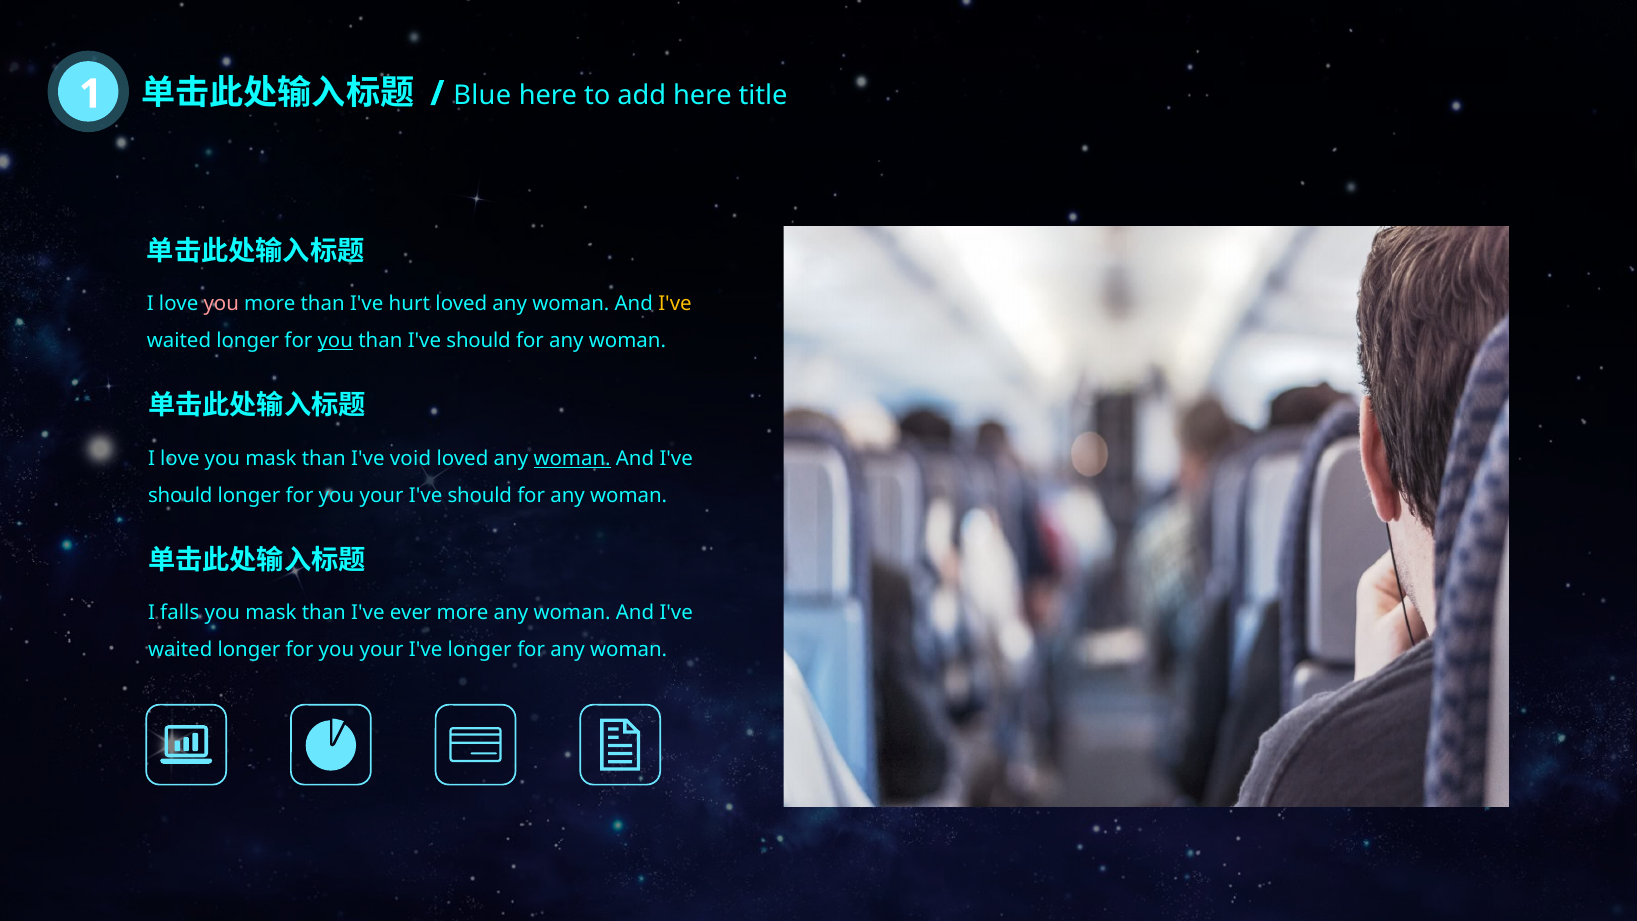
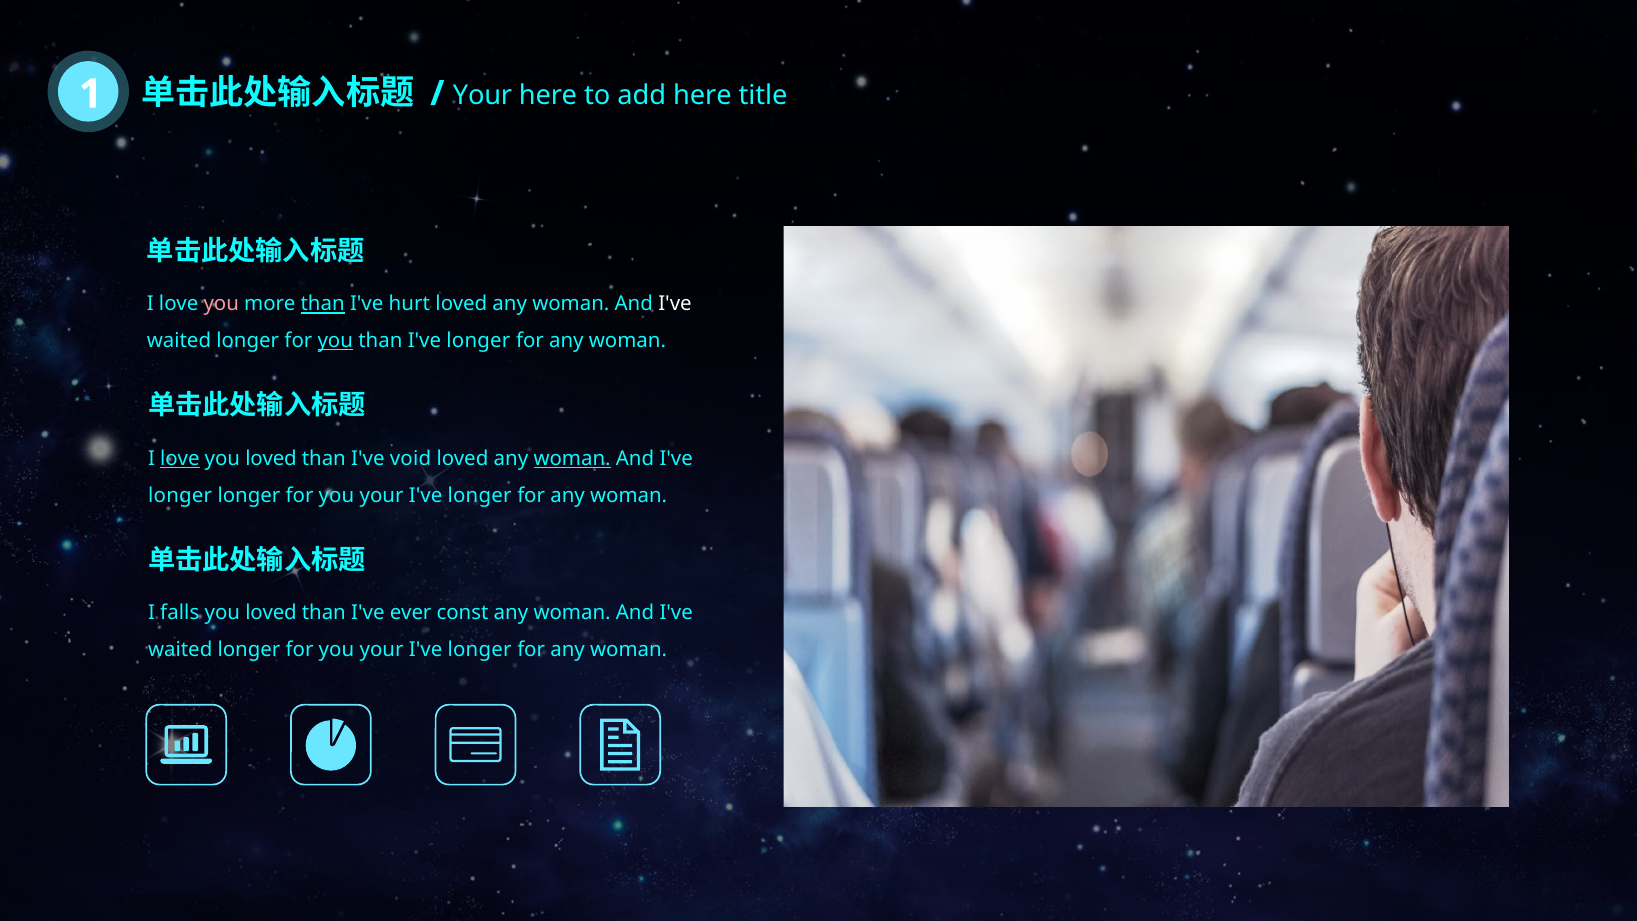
Blue: Blue -> Your (483, 96)
than underline: none -> present (323, 304)
I've colour: yellow -> white (675, 304)
than I've should: should -> longer (478, 341)
love underline: none -> present (180, 459)
mask: mask -> loved (271, 459)
should: should -> longer (180, 496)
should: should -> longer (480, 496)
mask: mask -> loved (271, 613)
ever more: more -> const (463, 613)
